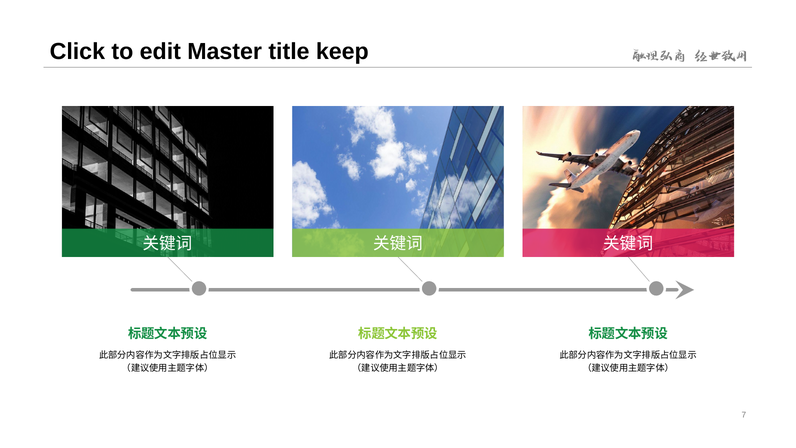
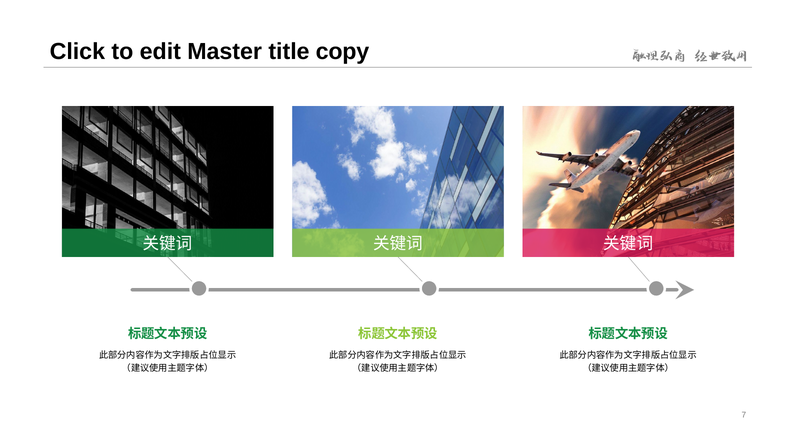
keep: keep -> copy (342, 51)
